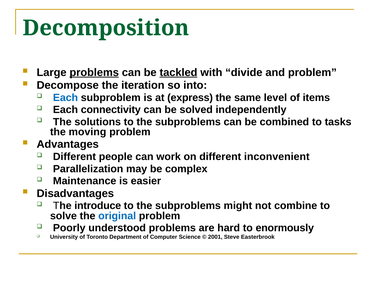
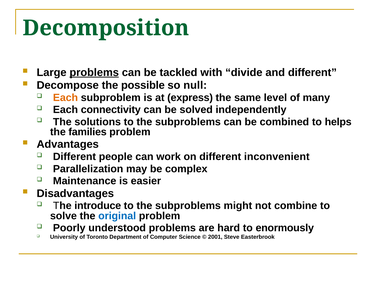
tackled underline: present -> none (178, 72)
and problem: problem -> different (312, 72)
iteration: iteration -> possible (143, 85)
into: into -> null (195, 85)
Each colour: blue -> orange (65, 98)
items: items -> many (316, 98)
tasks: tasks -> helps (338, 122)
moving: moving -> families (88, 132)
